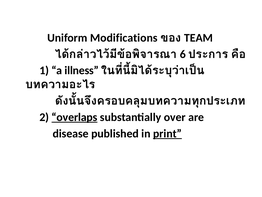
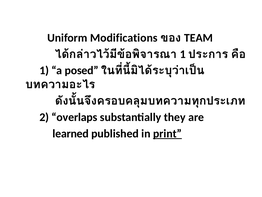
6: 6 -> 1 (183, 54)
illness: illness -> posed (82, 70)
overlaps underline: present -> none (74, 117)
over: over -> they (175, 117)
disease: disease -> learned (71, 133)
